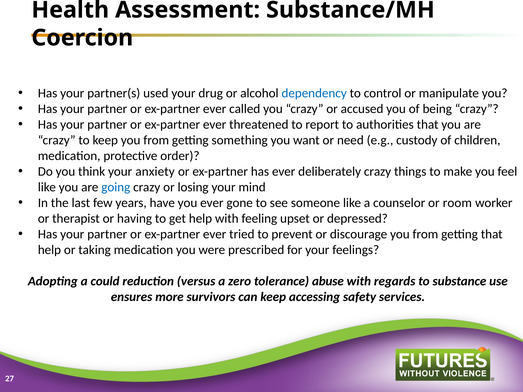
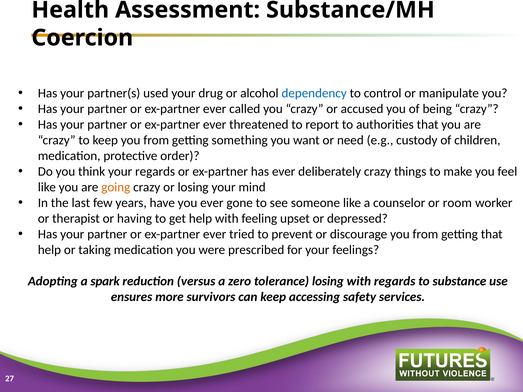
your anxiety: anxiety -> regards (155, 172)
going colour: blue -> orange (116, 187)
could: could -> spark (105, 282)
tolerance abuse: abuse -> losing (328, 282)
